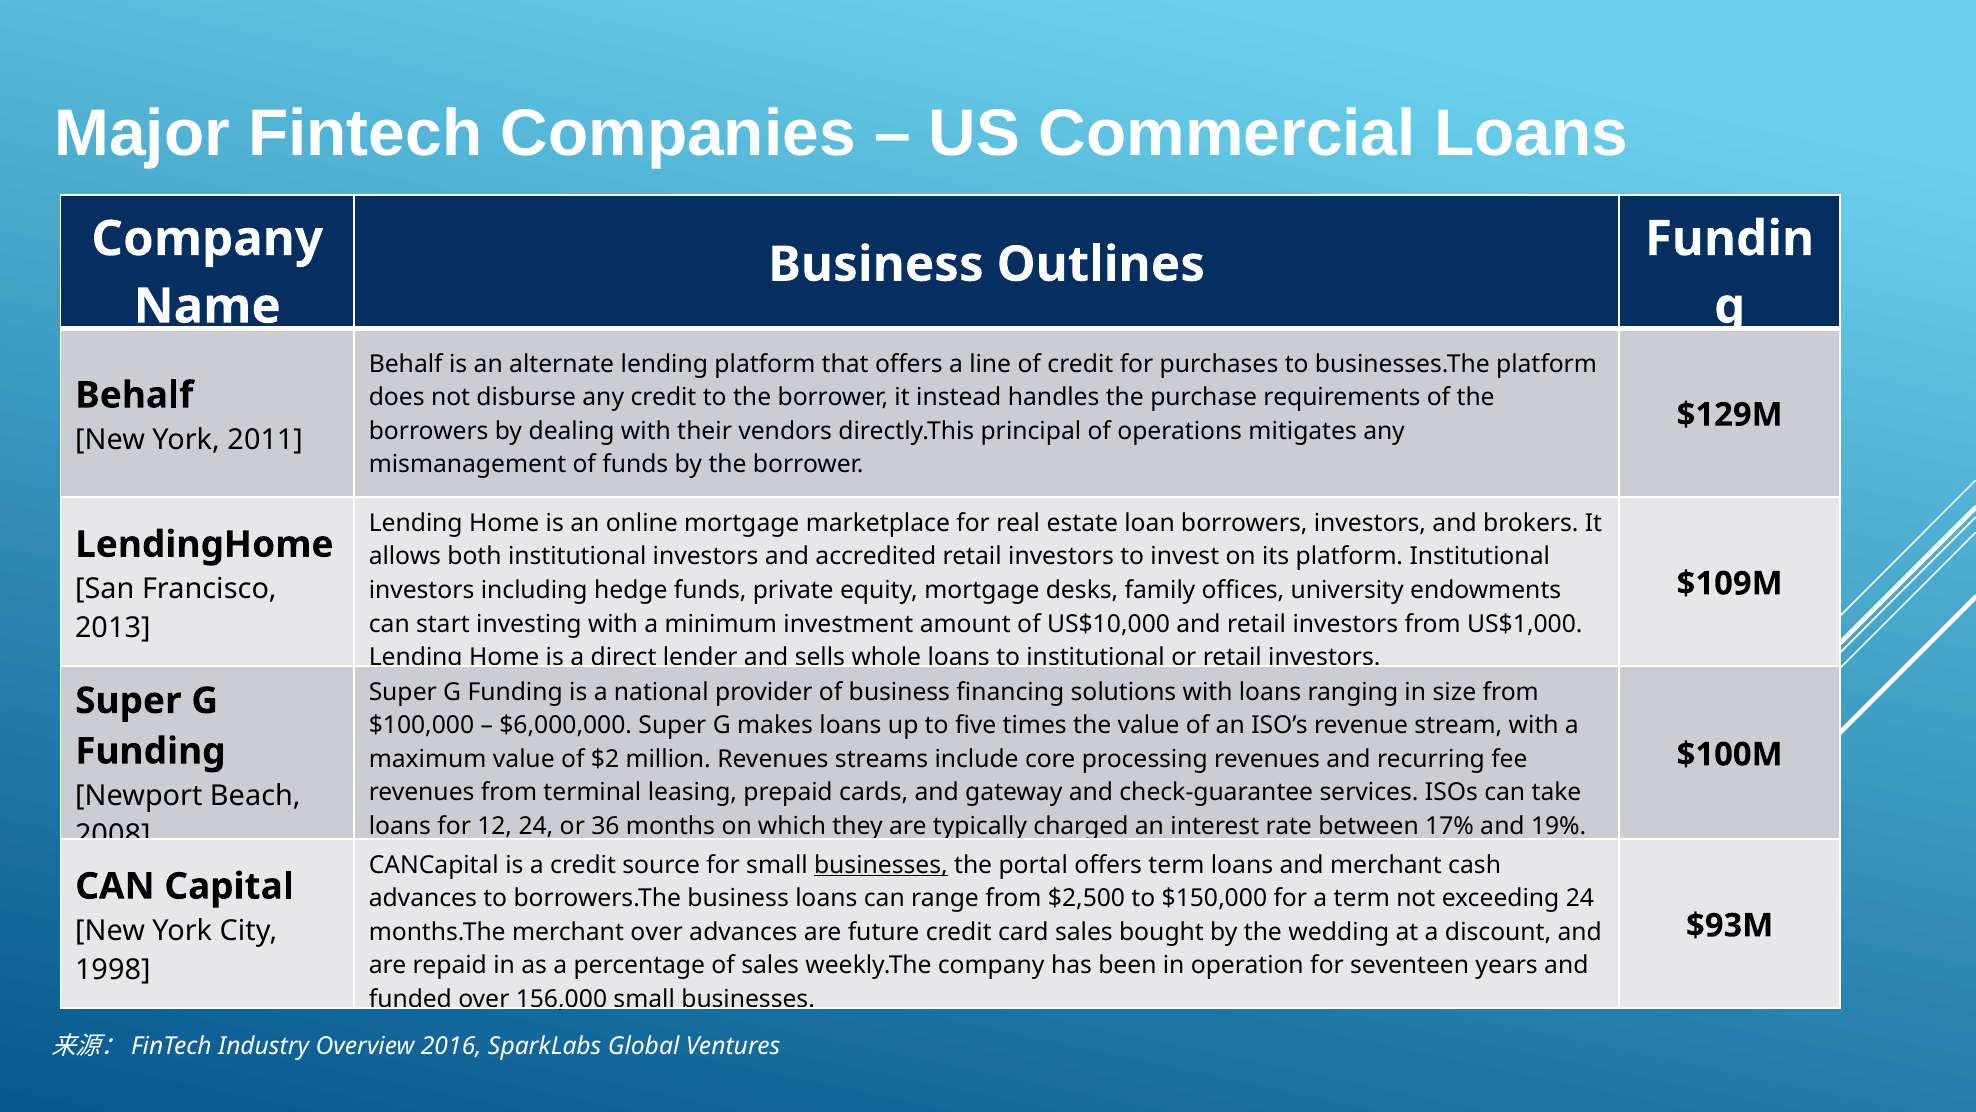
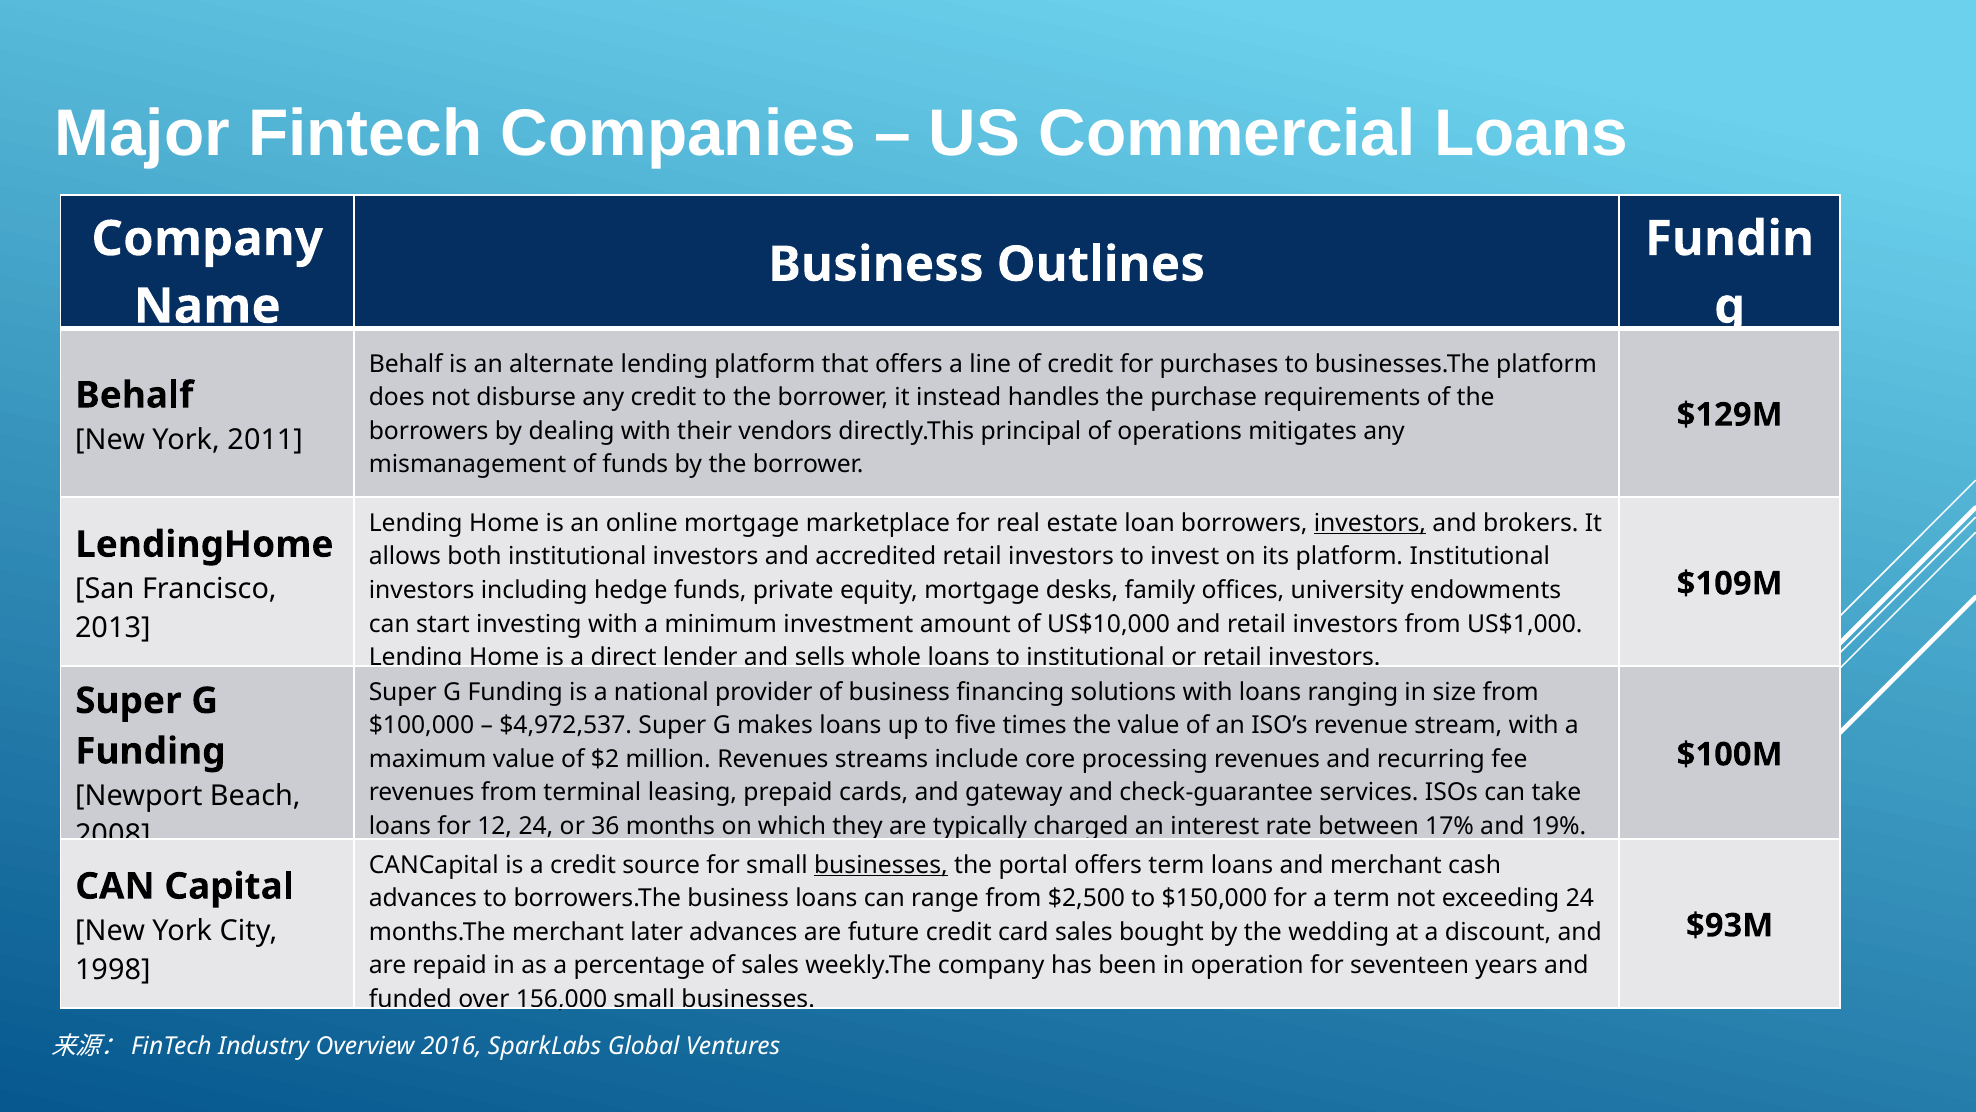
investors underline: none -> present (1370, 523)
$6,000,000: $6,000,000 -> $4,972,537 (566, 725)
merchant over: over -> later (657, 932)
